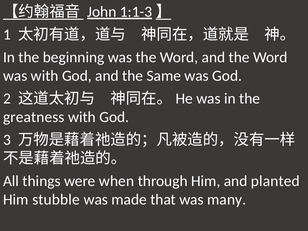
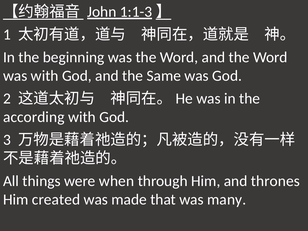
greatness: greatness -> according (34, 117)
planted: planted -> thrones (275, 181)
stubble: stubble -> created (56, 200)
